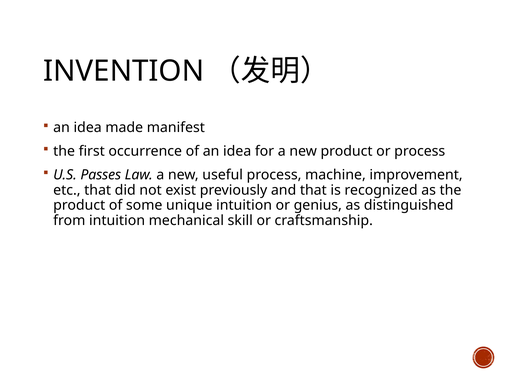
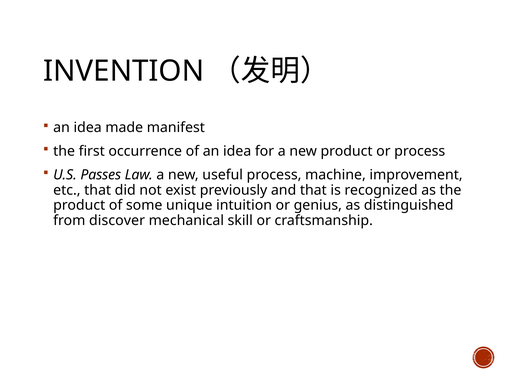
from intuition: intuition -> discover (117, 221)
